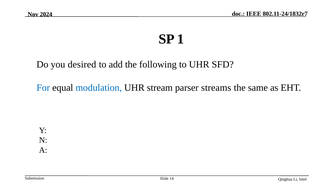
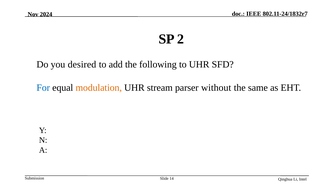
1: 1 -> 2 (181, 39)
modulation colour: blue -> orange (99, 88)
streams: streams -> without (216, 88)
